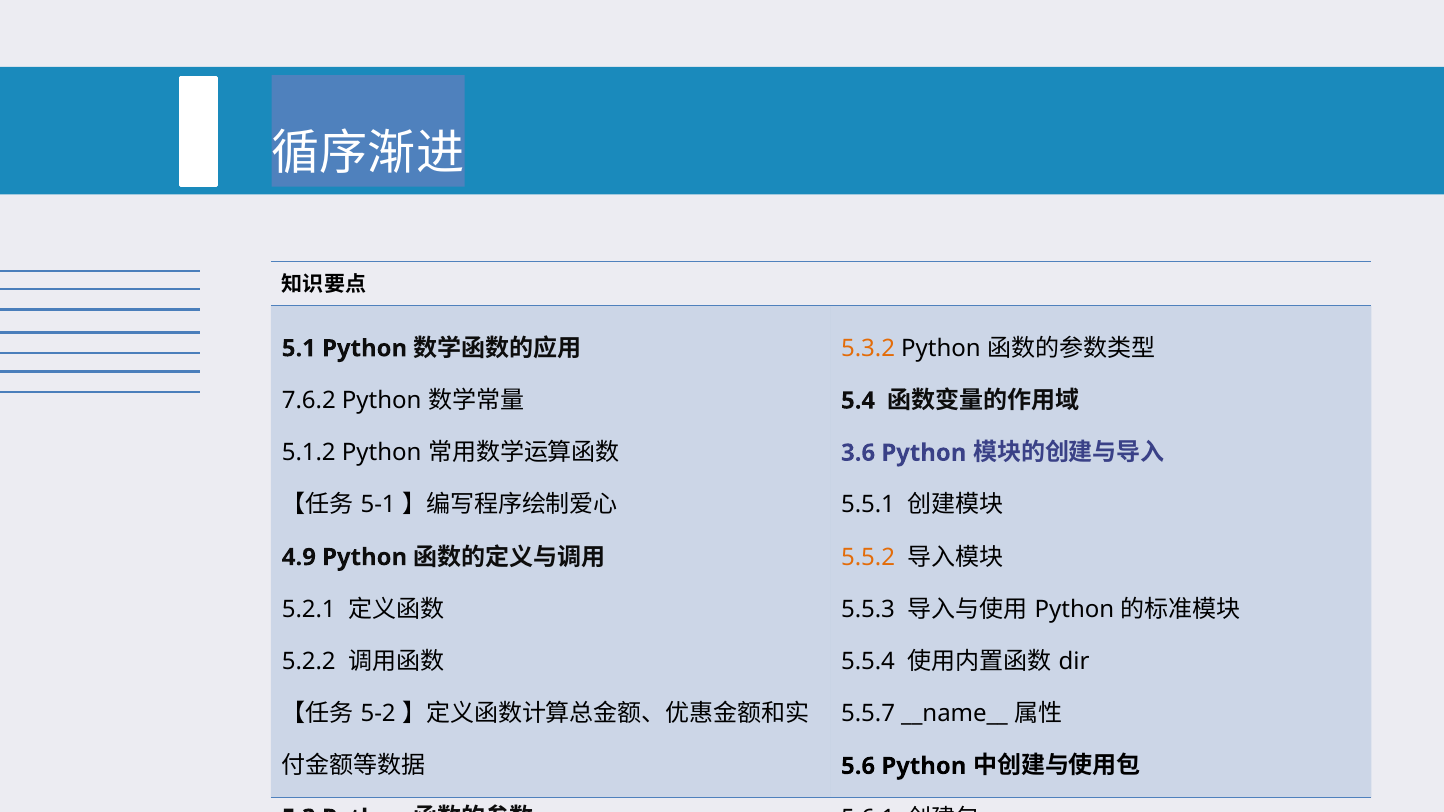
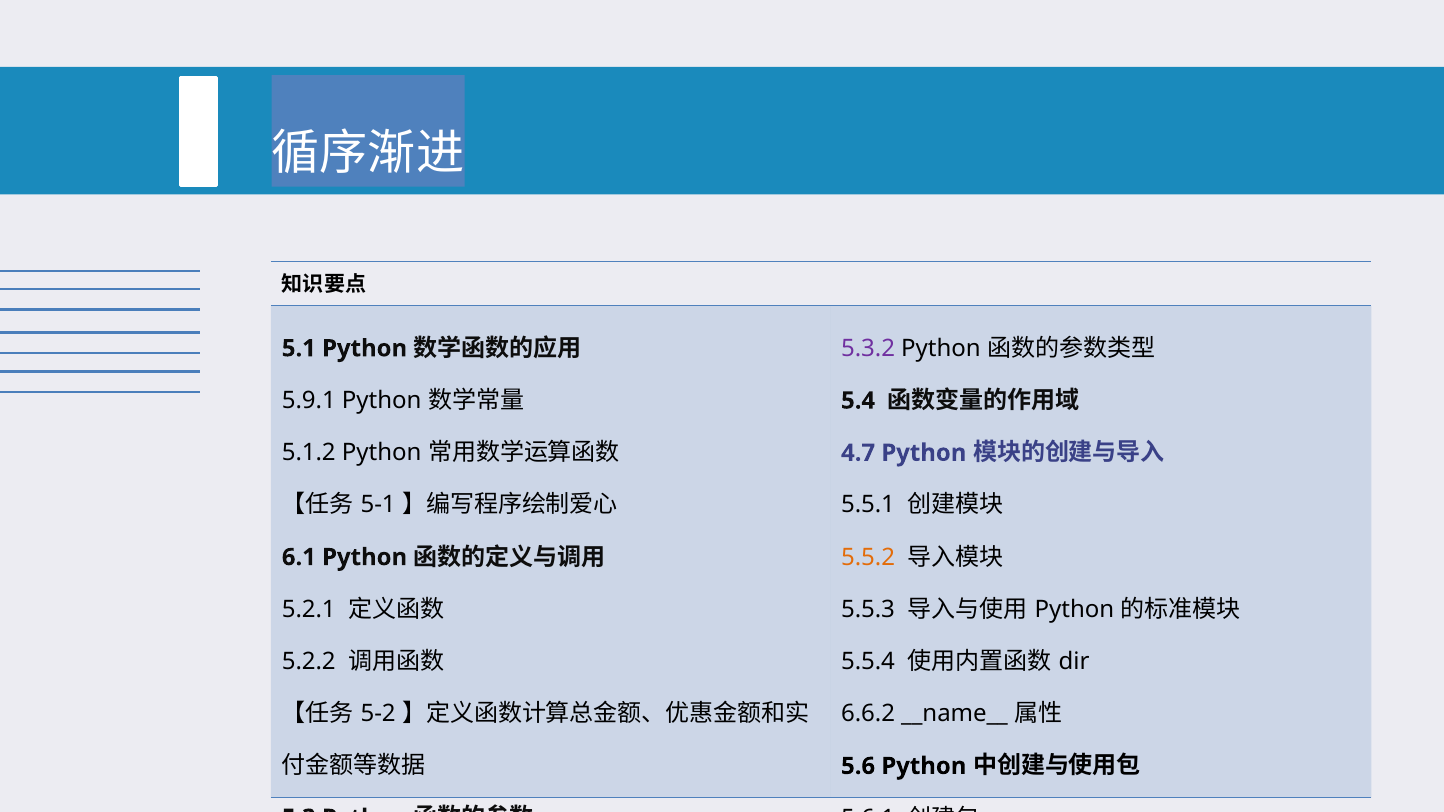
5.3.2 colour: orange -> purple (868, 348)
7.6.2: 7.6.2 -> 5.9.1 (309, 401)
3.6: 3.6 -> 4.7 (858, 453)
4.9: 4.9 -> 6.1 (299, 557)
5.5.7: 5.5.7 -> 6.6.2 (868, 714)
